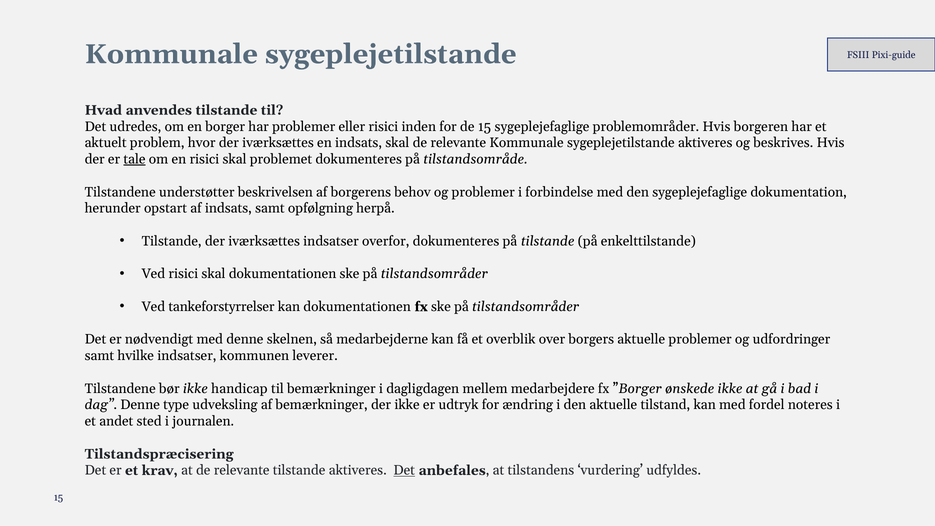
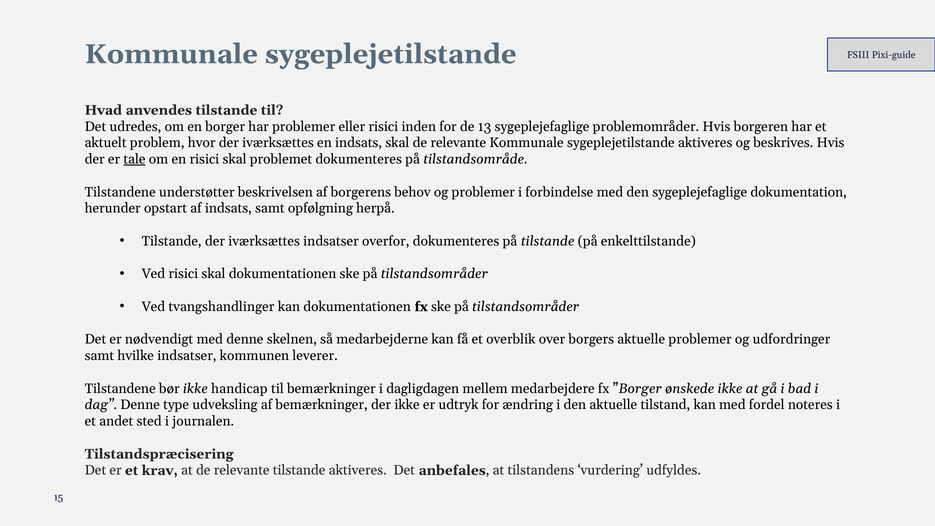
de 15: 15 -> 13 (484, 127)
tankeforstyrrelser: tankeforstyrrelser -> tvangshandlinger (221, 307)
Det underline: present -> none (404, 470)
